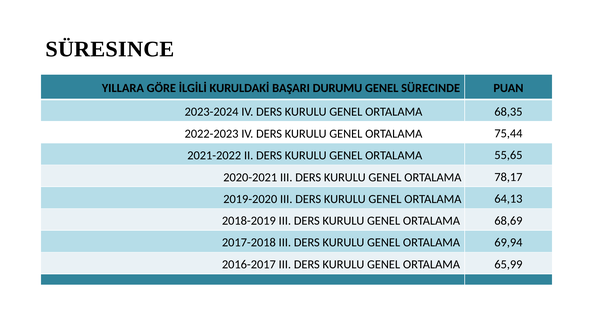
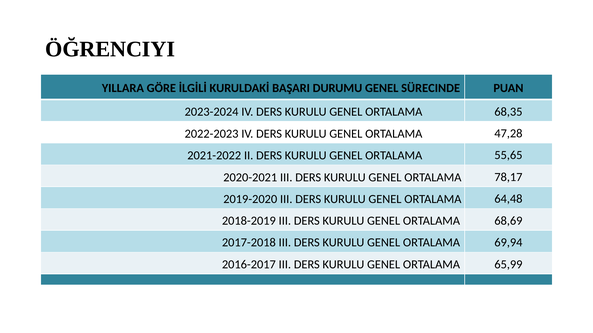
SÜRESINCE: SÜRESINCE -> ÖĞRENCIYI (110, 49)
75,44: 75,44 -> 47,28 (508, 134)
64,13: 64,13 -> 64,48 (508, 199)
